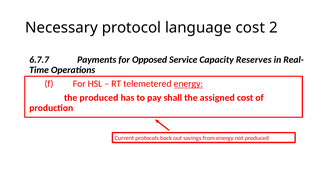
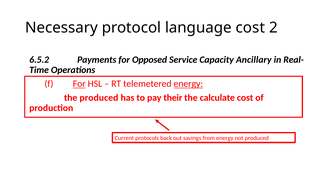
6.7.7: 6.7.7 -> 6.5.2 (39, 60)
Reserves: Reserves -> Ancillary (254, 60)
For underline: none -> present (79, 84)
shall: shall -> their (173, 98)
assigned: assigned -> calculate (217, 98)
